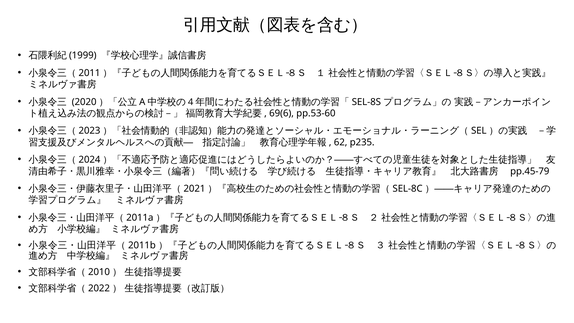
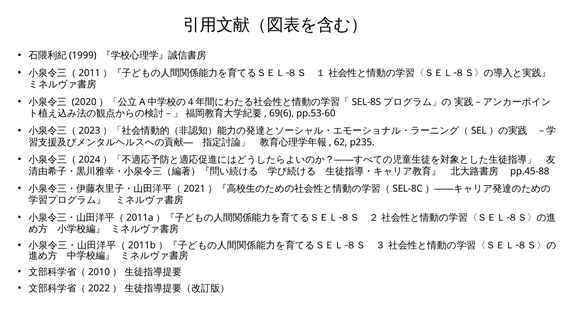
pp.45-79: pp.45-79 -> pp.45-88 (530, 171)
